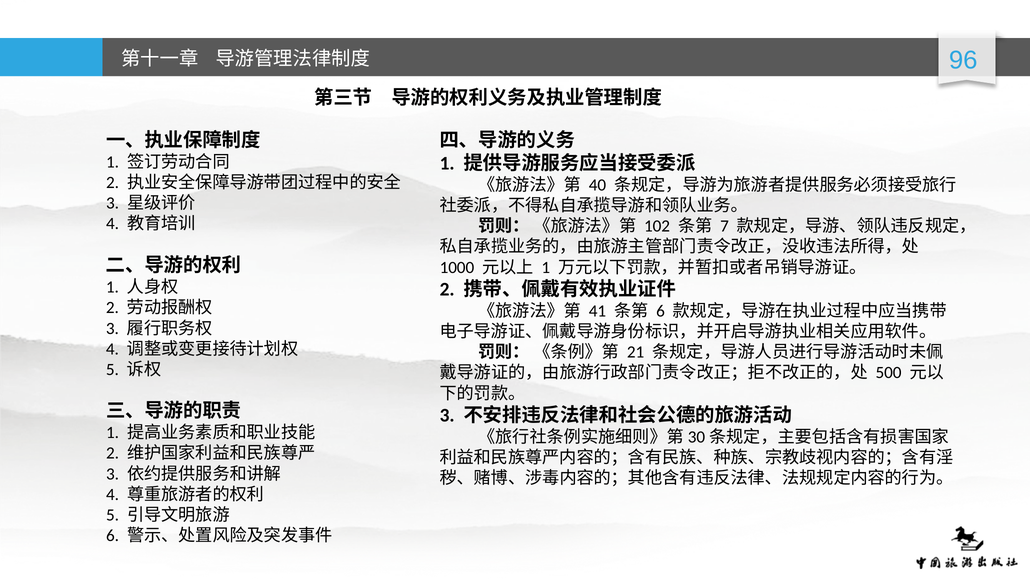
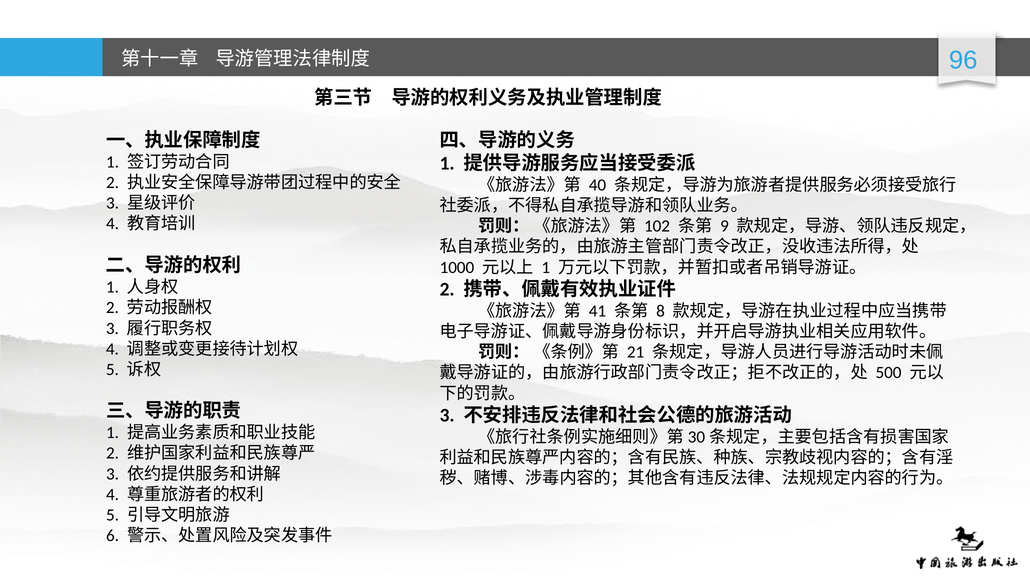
7: 7 -> 9 (724, 226)
6: 6 -> 8 (661, 311)
